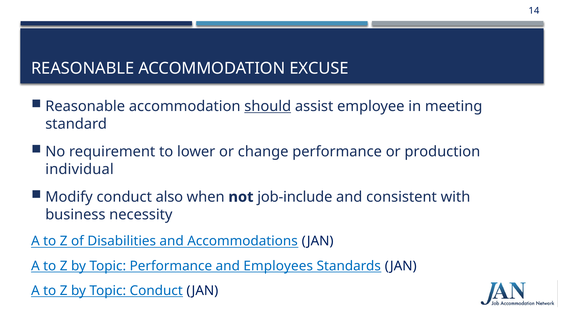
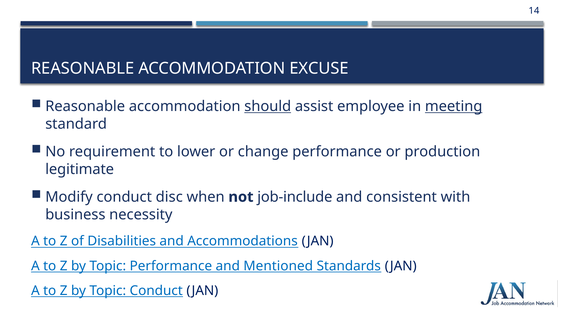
meeting underline: none -> present (454, 106)
individual: individual -> legitimate (80, 169)
also: also -> disc (169, 197)
Employees: Employees -> Mentioned (278, 266)
